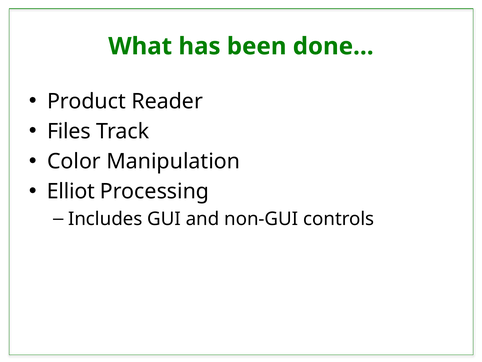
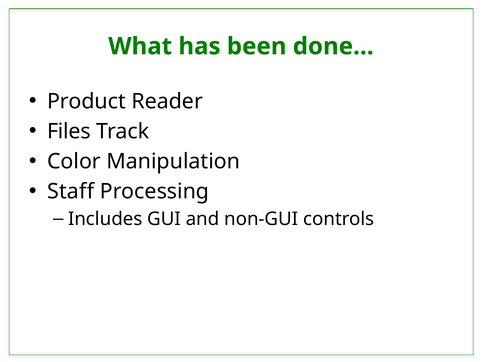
Elliot: Elliot -> Staff (71, 191)
